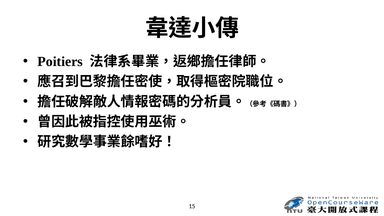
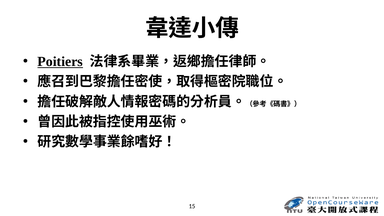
Poitiers underline: none -> present (60, 62)
